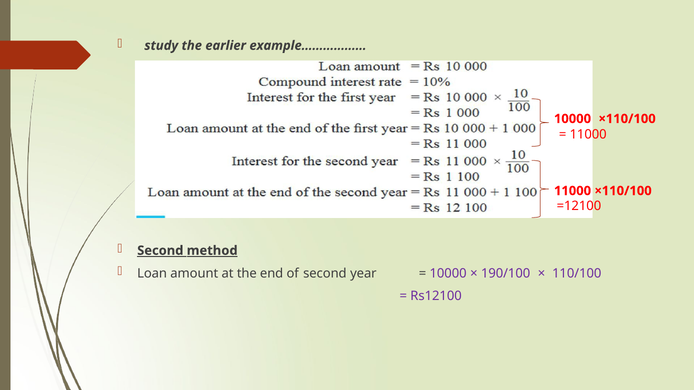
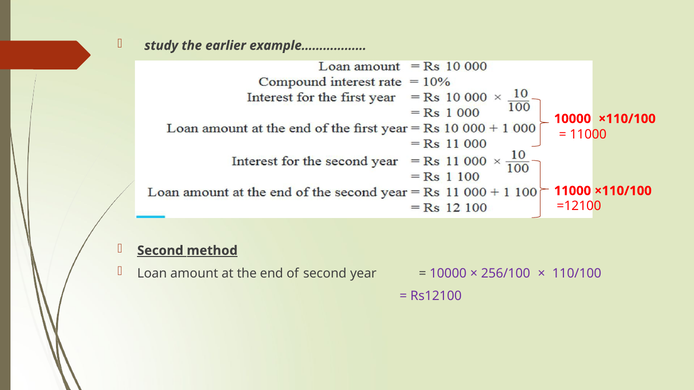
190/100: 190/100 -> 256/100 (506, 274)
